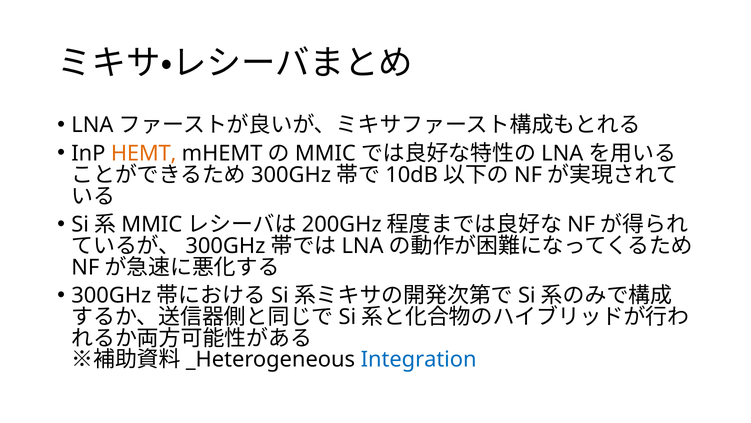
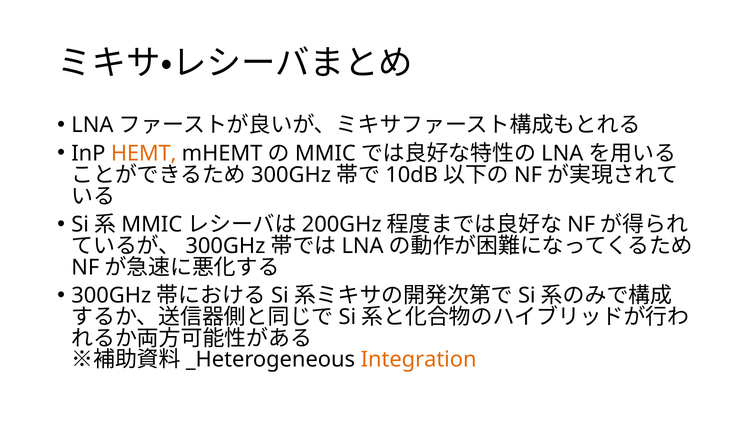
Integration colour: blue -> orange (419, 359)
